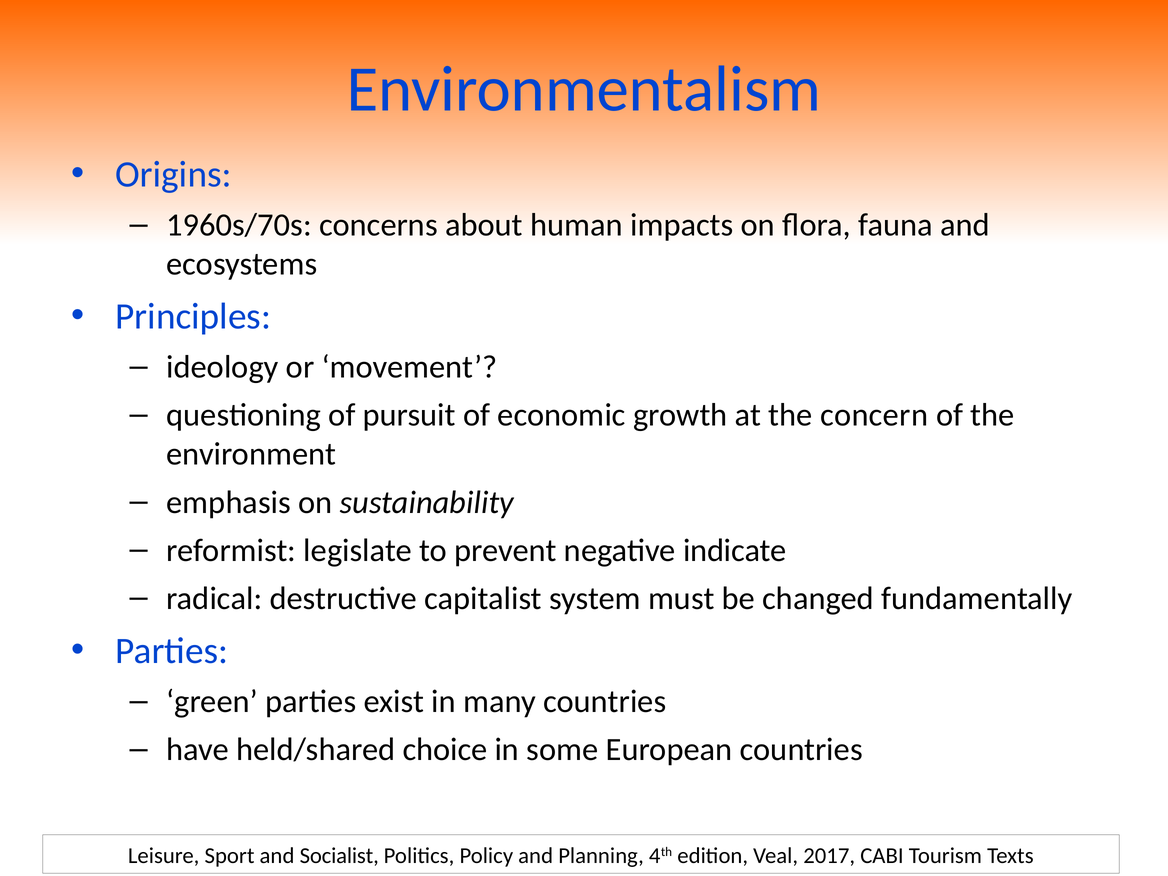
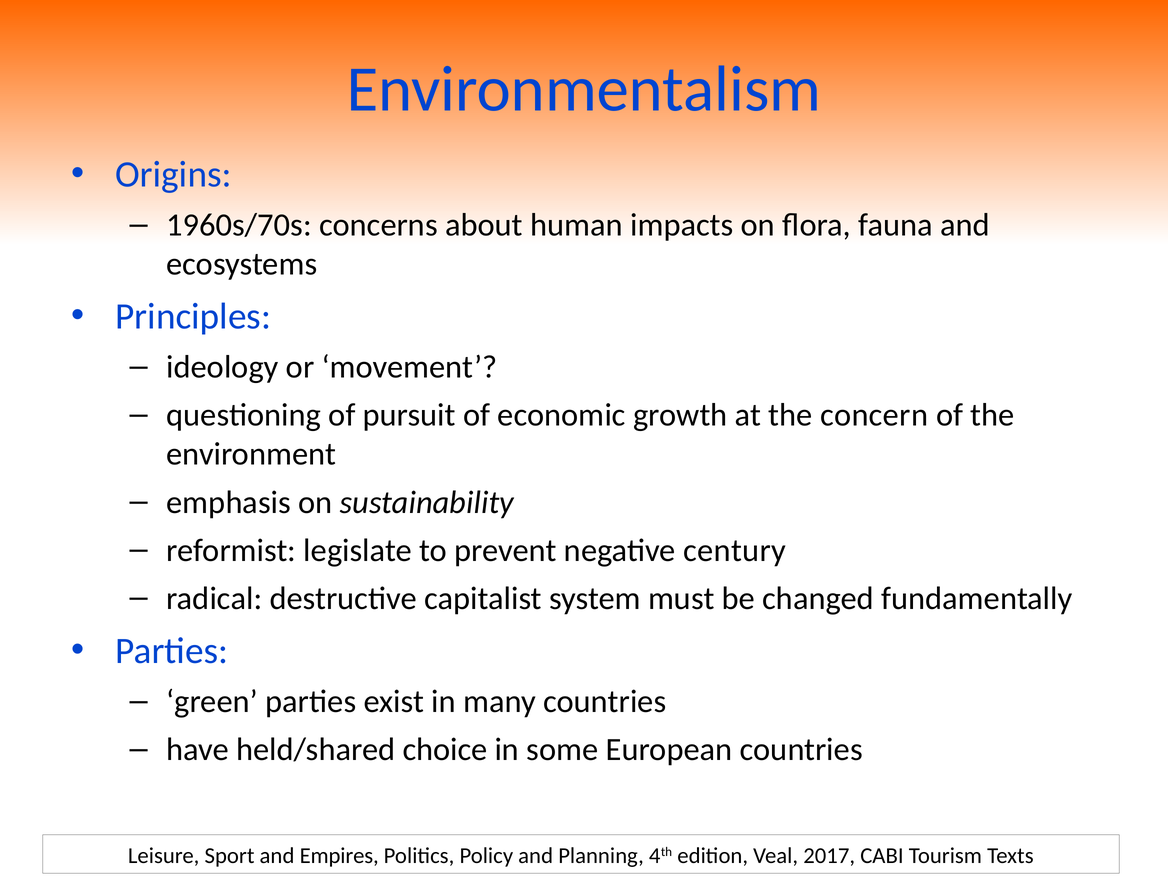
indicate: indicate -> century (735, 550)
Socialist: Socialist -> Empires (339, 856)
